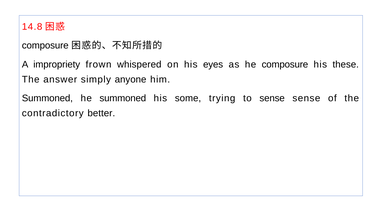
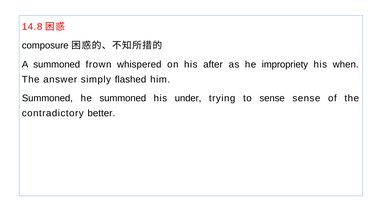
A impropriety: impropriety -> summoned (57, 64)
eyes: eyes -> after (213, 64)
he composure: composure -> impropriety (285, 64)
these: these -> when (346, 64)
anyone: anyone -> flashed (131, 79)
some: some -> under (188, 98)
